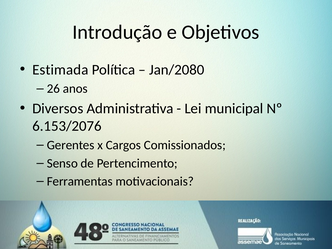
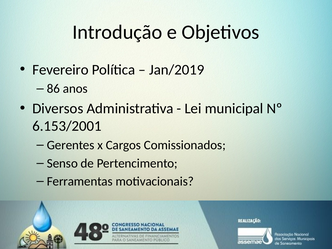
Estimada: Estimada -> Fevereiro (60, 70)
Jan/2080: Jan/2080 -> Jan/2019 (177, 70)
26: 26 -> 86 (53, 89)
6.153/2076: 6.153/2076 -> 6.153/2001 (67, 126)
